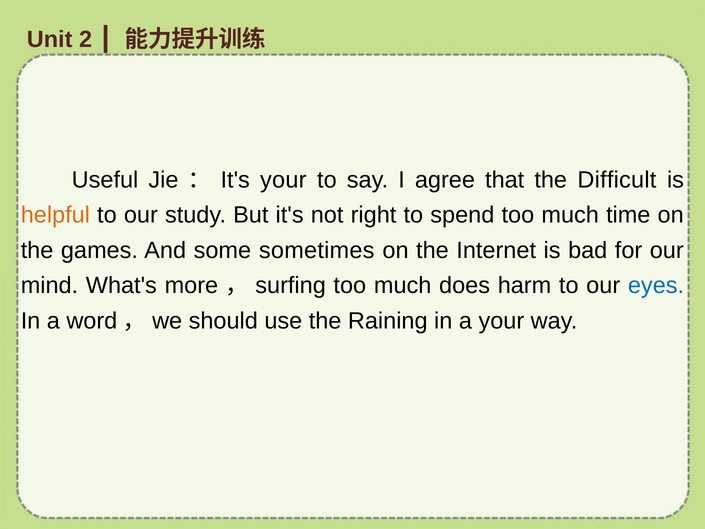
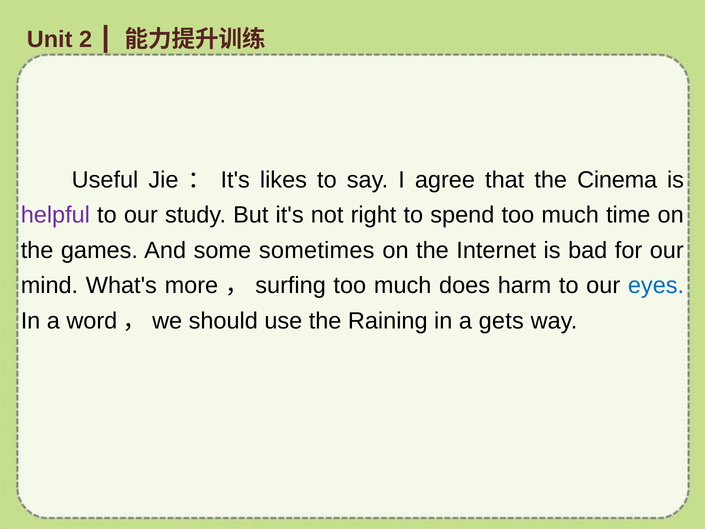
It's your: your -> likes (283, 180)
Difficult: Difficult -> Cinema (617, 180)
helpful colour: orange -> purple (55, 215)
a your: your -> gets (501, 321)
